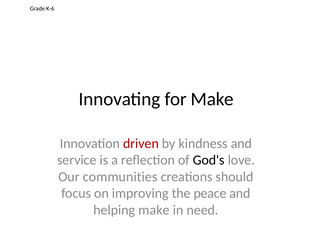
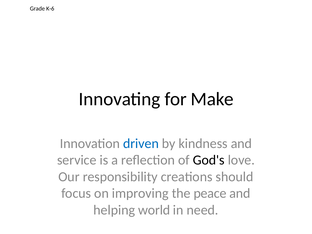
driven colour: red -> blue (141, 143)
communities: communities -> responsibility (120, 177)
helping make: make -> world (154, 210)
